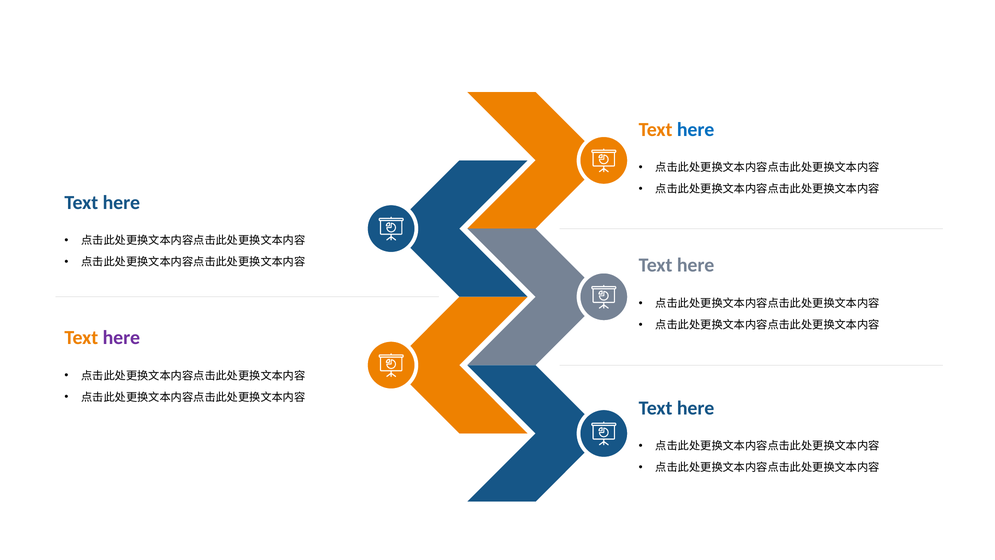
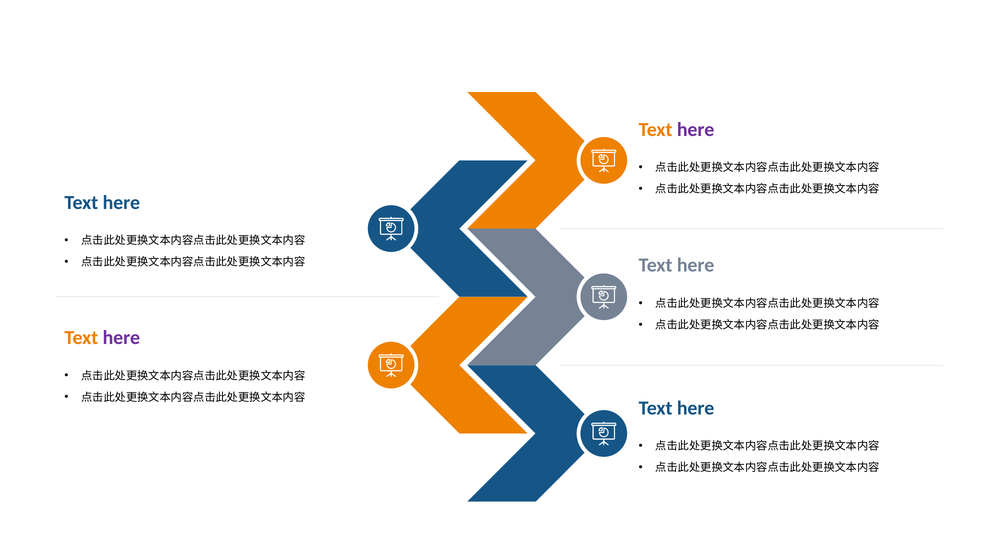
here colour: blue -> purple (696, 129)
